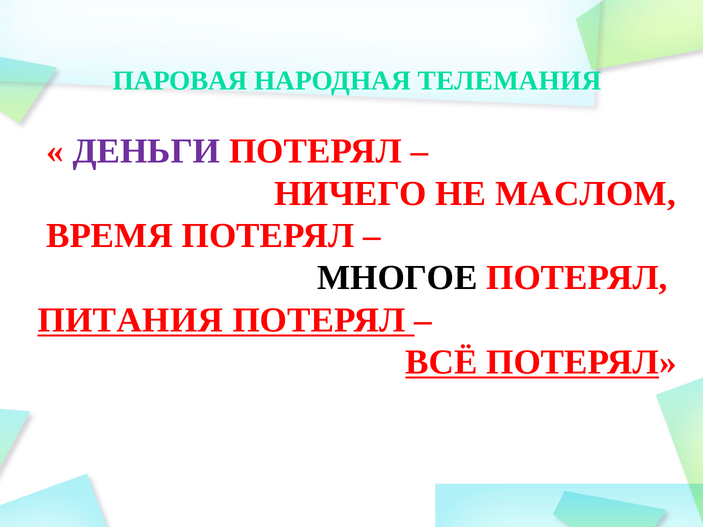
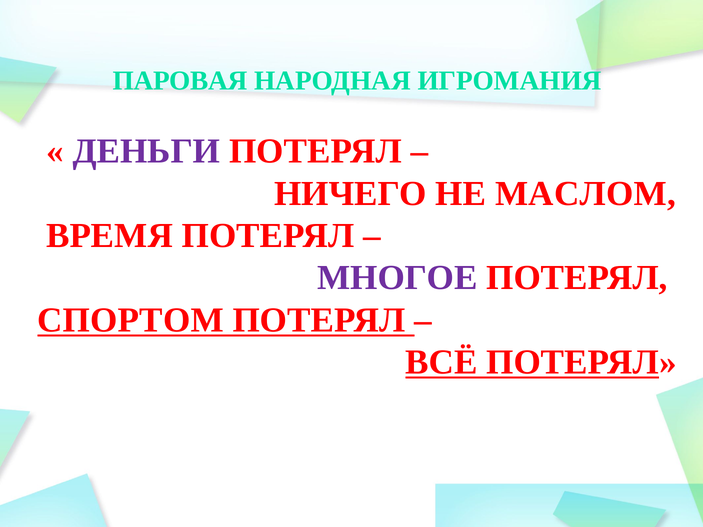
ТЕЛЕМАНИЯ: ТЕЛЕМАНИЯ -> ИГРОМАНИЯ (510, 81)
МНОГОЕ colour: black -> purple (397, 278)
ПИТАНИЯ: ПИТАНИЯ -> СПОРТОМ (131, 320)
